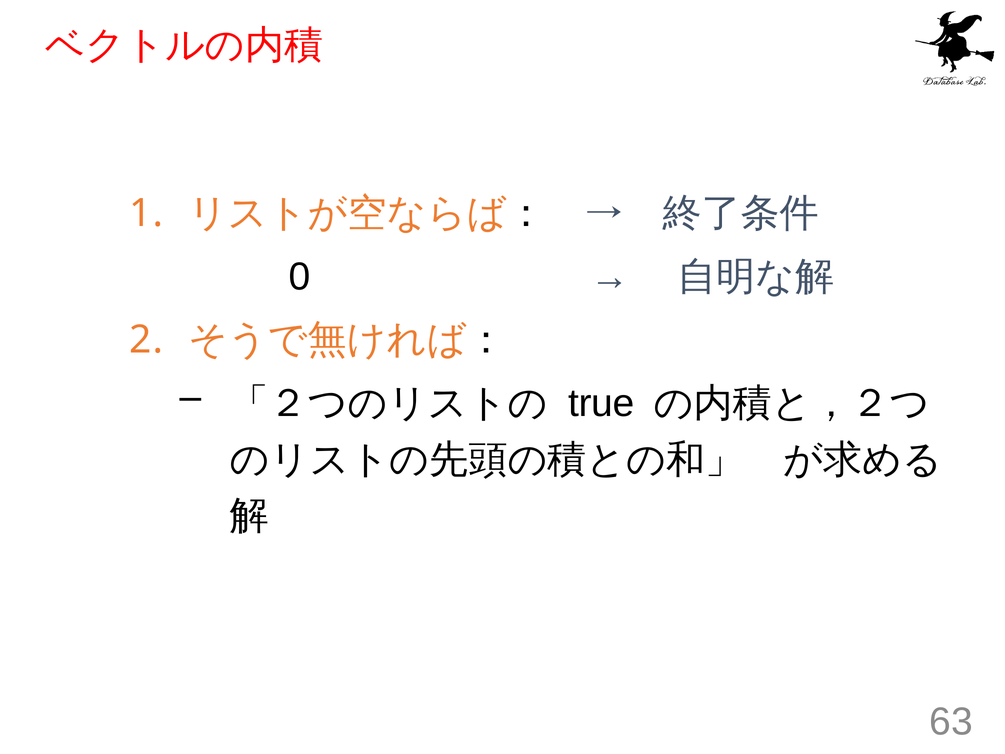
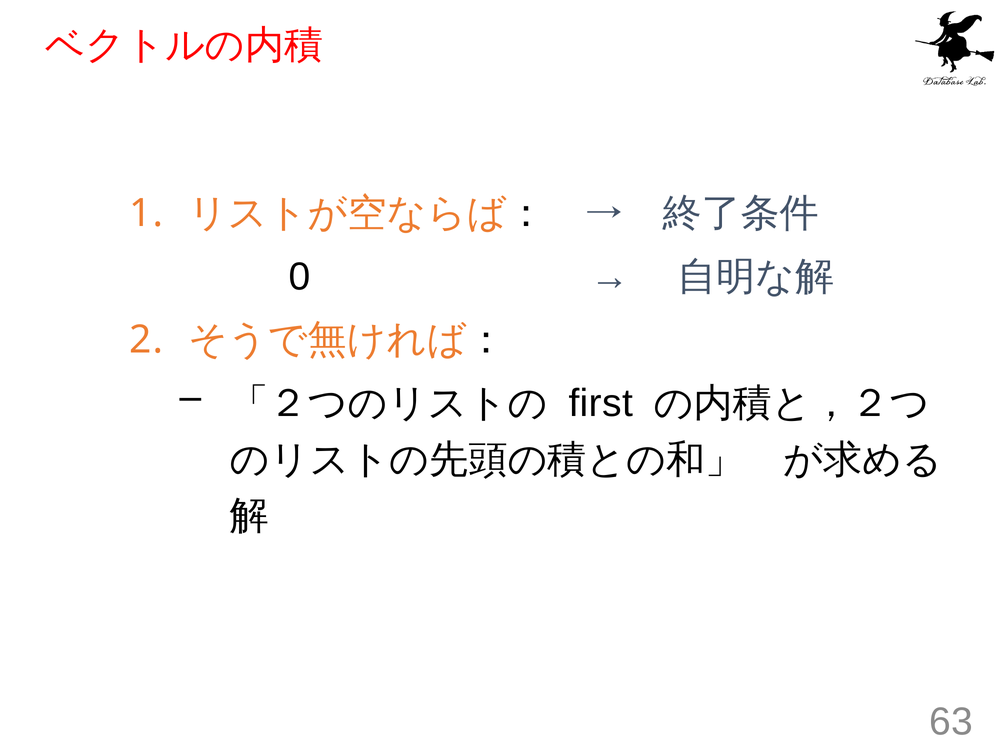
true: true -> first (601, 403)
